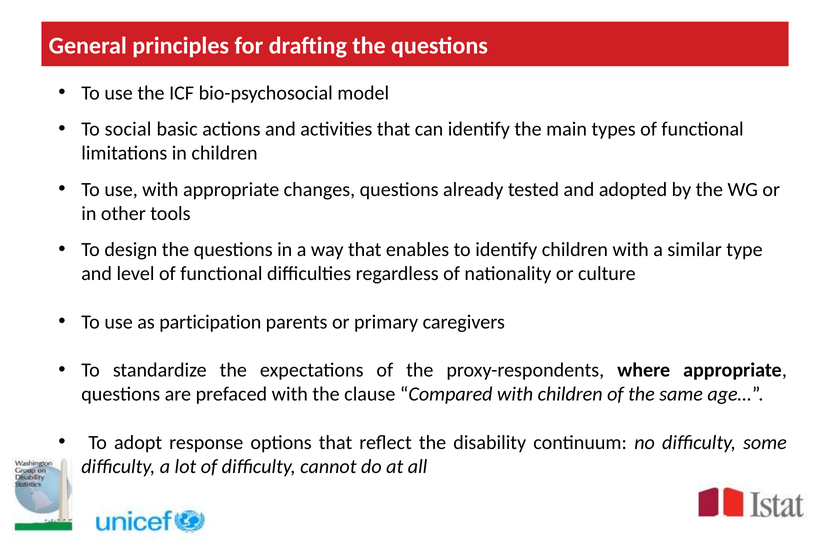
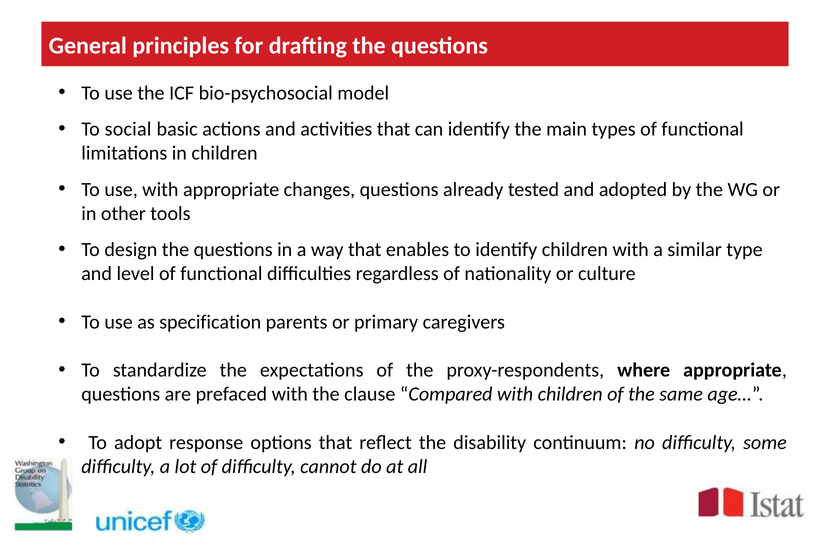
participation: participation -> specification (210, 322)
